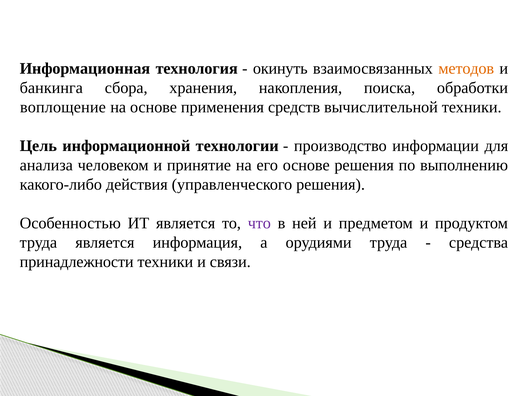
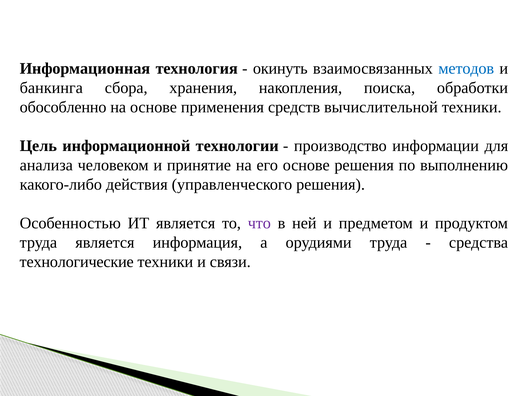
методов colour: orange -> blue (466, 68)
воплощение: воплощение -> обособленно (63, 107)
принадлежности: принадлежности -> технологические (77, 262)
